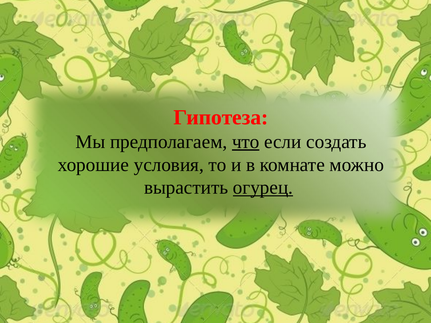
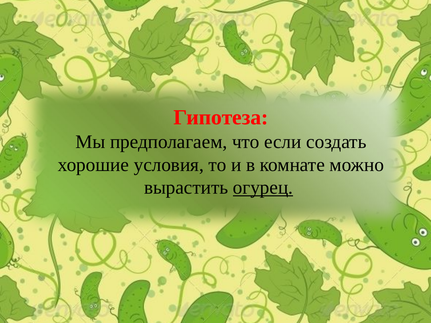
что underline: present -> none (246, 142)
